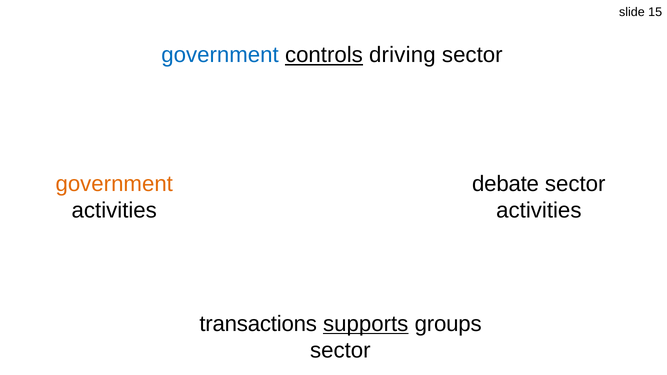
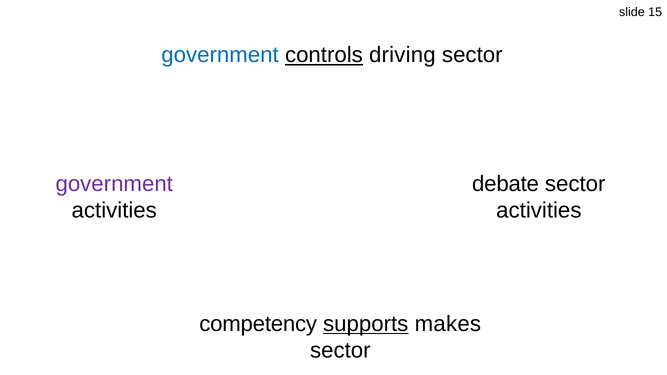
government colour: orange -> purple (114, 184)
transactions: transactions -> competency (258, 324)
groups: groups -> makes (448, 324)
